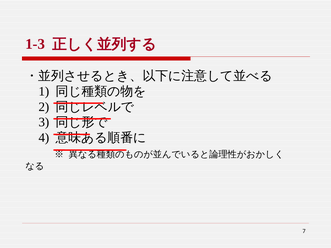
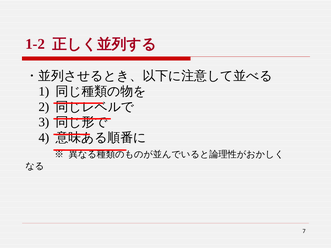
1-3: 1-3 -> 1-2 (35, 44)
